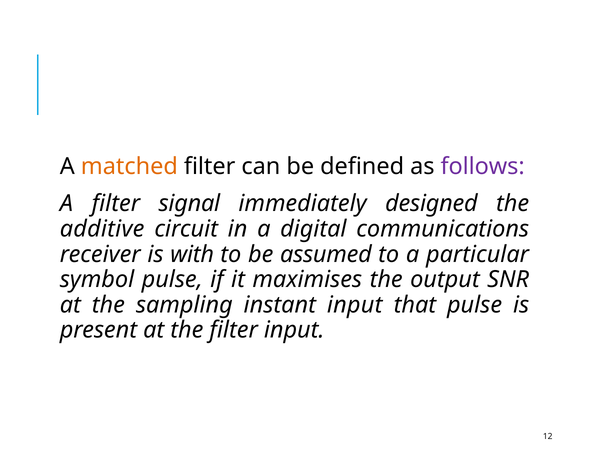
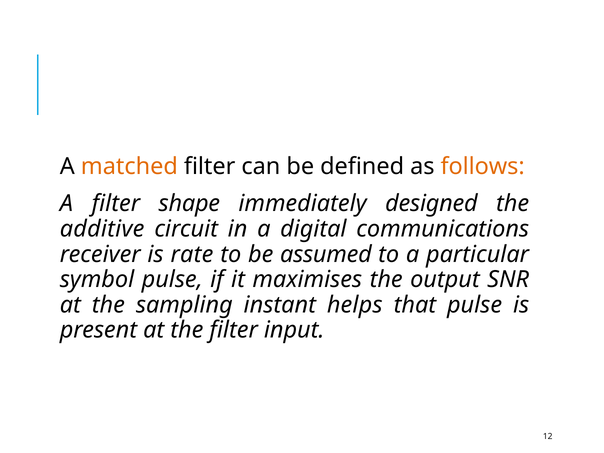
follows colour: purple -> orange (483, 167)
signal: signal -> shape (189, 204)
with: with -> rate (192, 254)
instant input: input -> helps (355, 305)
